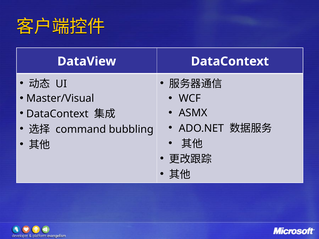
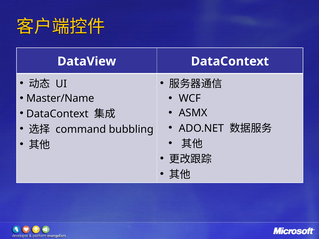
Master/Visual: Master/Visual -> Master/Name (60, 98)
